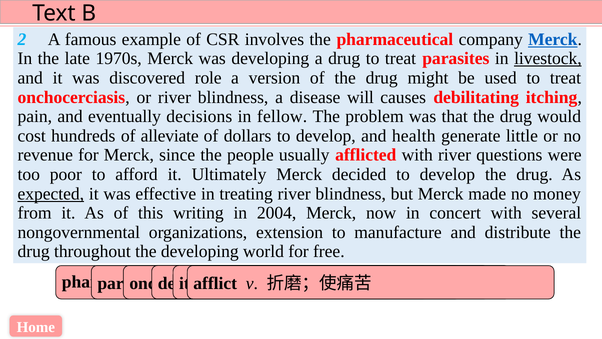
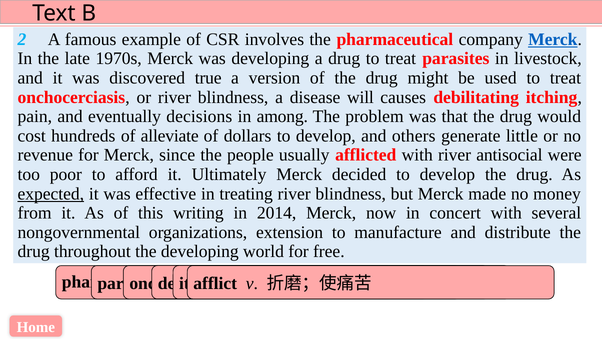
livestock underline: present -> none (548, 59)
role: role -> true (208, 78)
fellow: fellow -> among (282, 116)
health: health -> others (414, 136)
questions: questions -> antisocial (509, 155)
2004: 2004 -> 2014 (277, 213)
